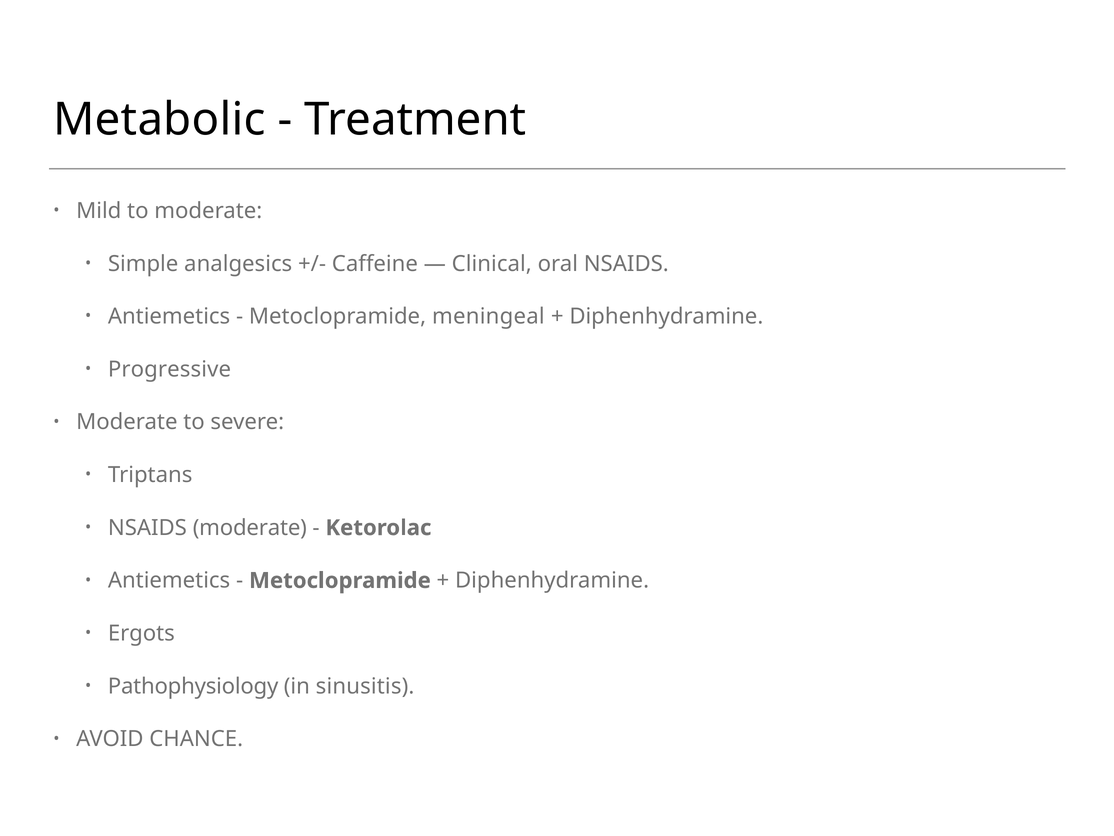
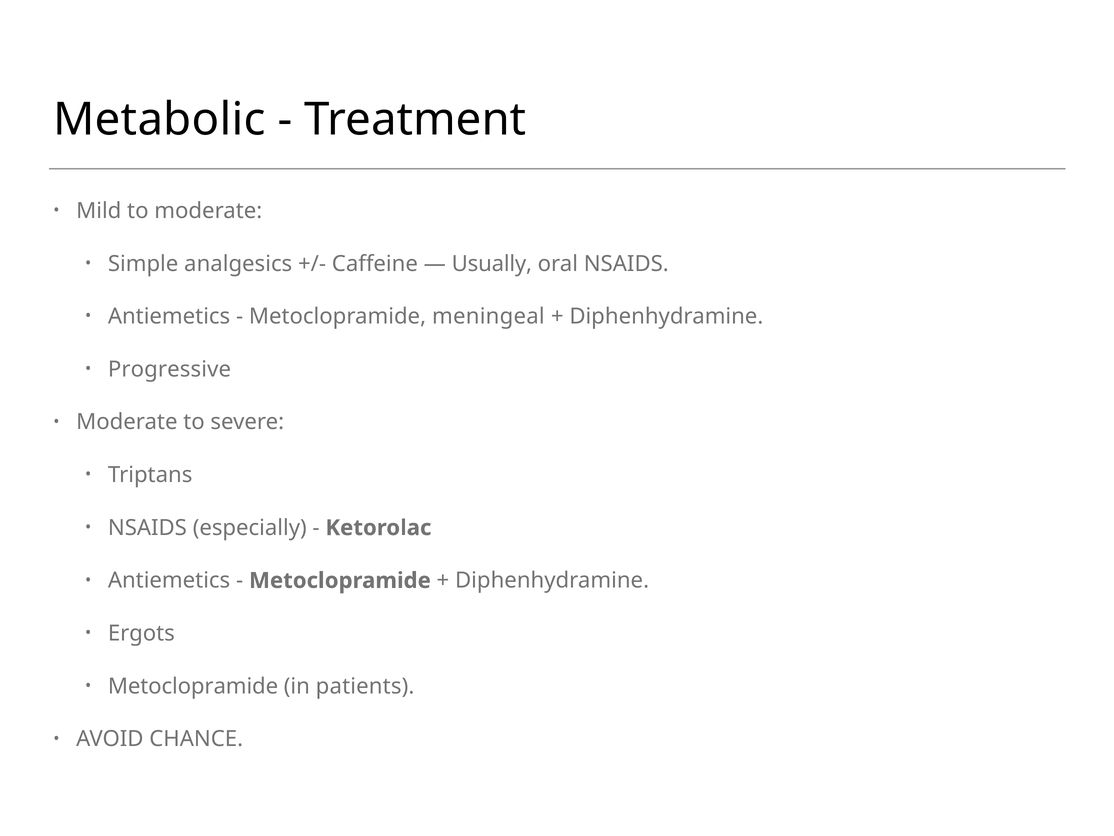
Clinical: Clinical -> Usually (492, 264)
NSAIDS moderate: moderate -> especially (250, 528)
Pathophysiology: Pathophysiology -> Metoclopramide (193, 686)
sinusitis: sinusitis -> patients (365, 686)
